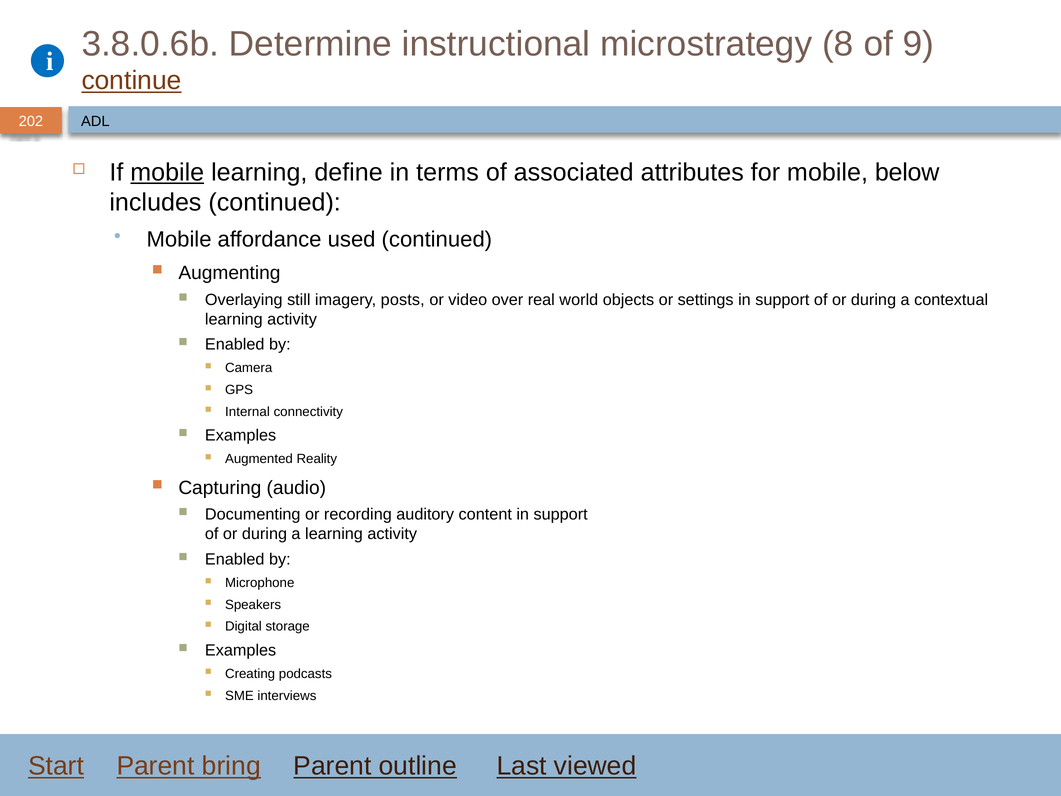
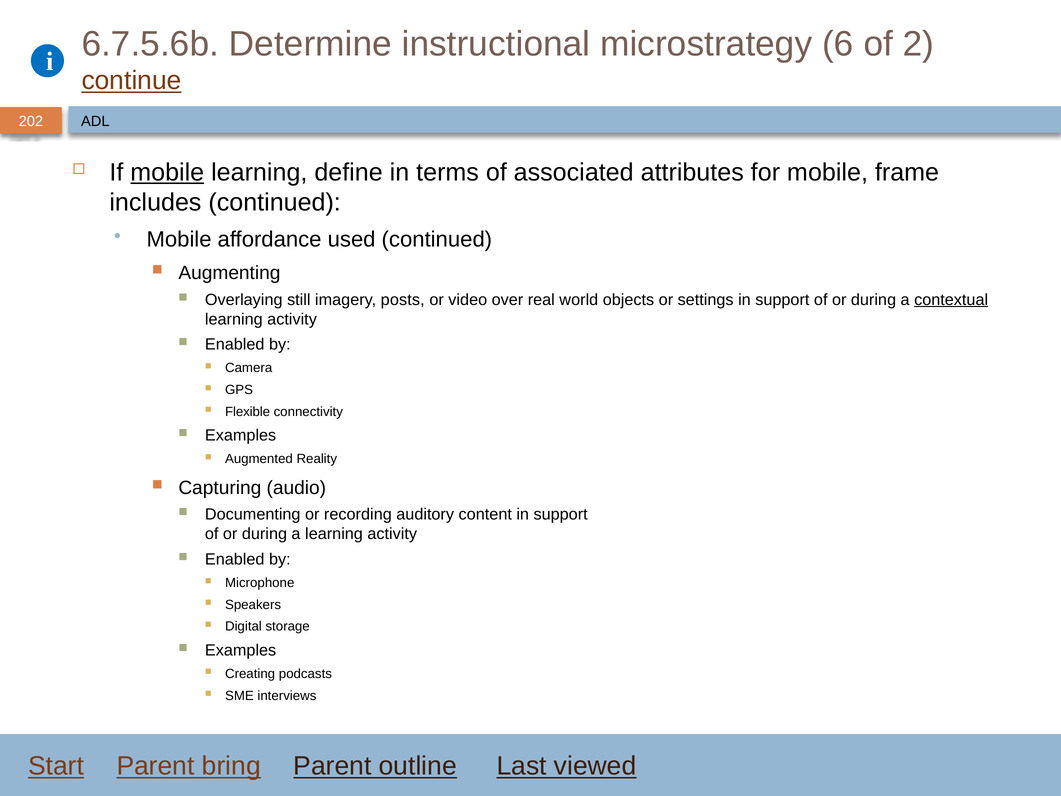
3.8.0.6b: 3.8.0.6b -> 6.7.5.6b (150, 44)
8: 8 -> 6 (838, 44)
9: 9 -> 2 (918, 44)
below: below -> frame (907, 172)
contextual underline: none -> present (951, 300)
Internal: Internal -> Flexible (248, 412)
